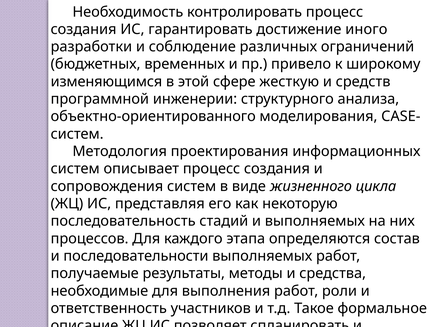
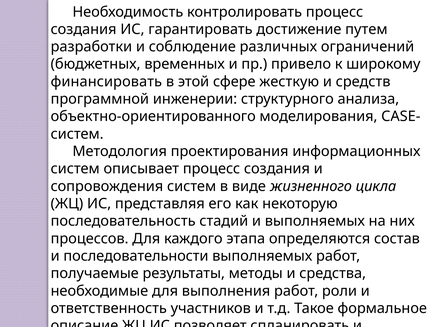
иного: иного -> путем (366, 29)
изменяющимся: изменяющимся -> финансировать (106, 82)
